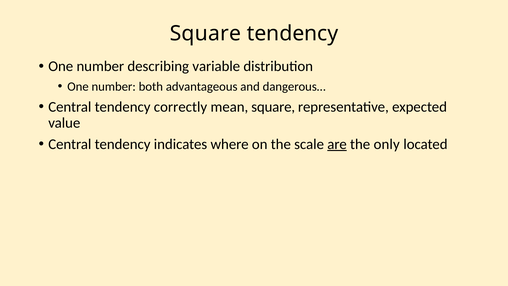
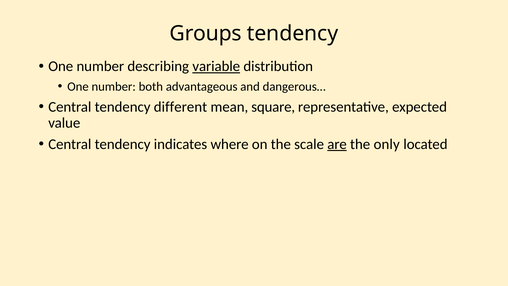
Square: Square -> Groups (206, 33)
variable underline: none -> present (216, 66)
correctly: correctly -> different (180, 107)
